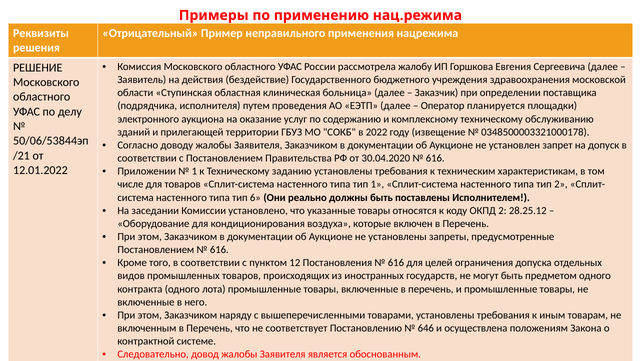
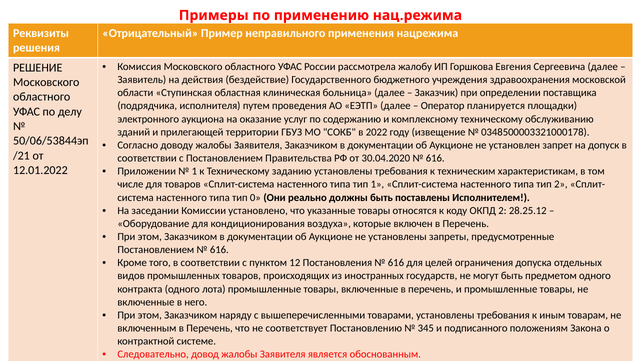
6: 6 -> 0 (255, 197)
646: 646 -> 345 (426, 328)
осуществлена: осуществлена -> подписанного (476, 328)
